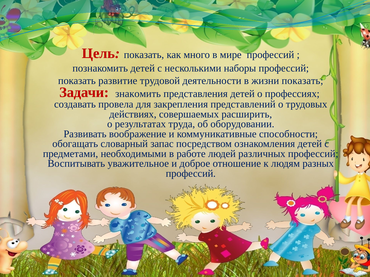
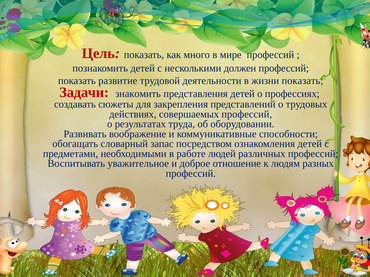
наборы: наборы -> должен (240, 68)
провела: провела -> сюжеты (116, 105)
совершаемых расширить: расширить -> профессий (247, 114)
